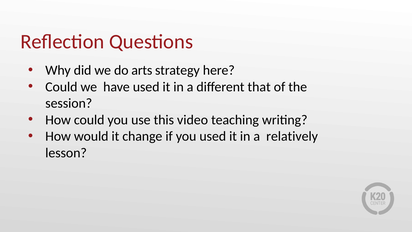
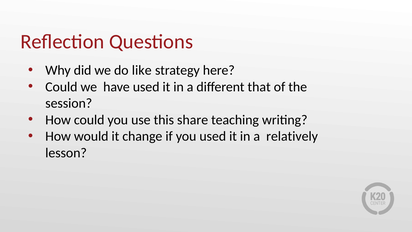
arts: arts -> like (142, 70)
video: video -> share (193, 120)
